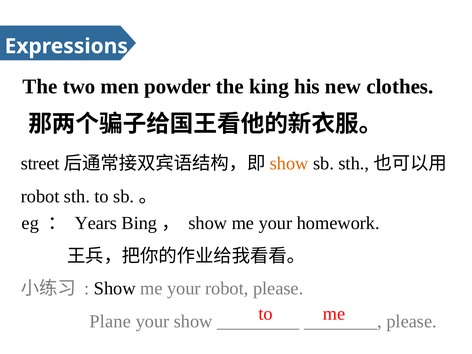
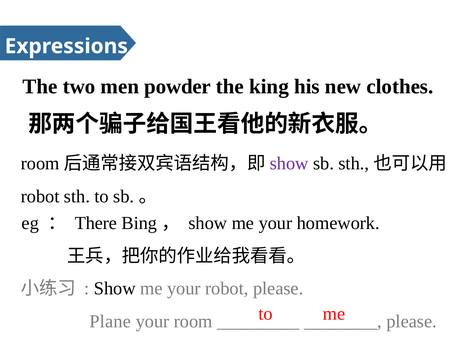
street: street -> room (40, 163)
show colour: orange -> purple (289, 163)
Years: Years -> There (96, 223)
your show: show -> room (193, 321)
